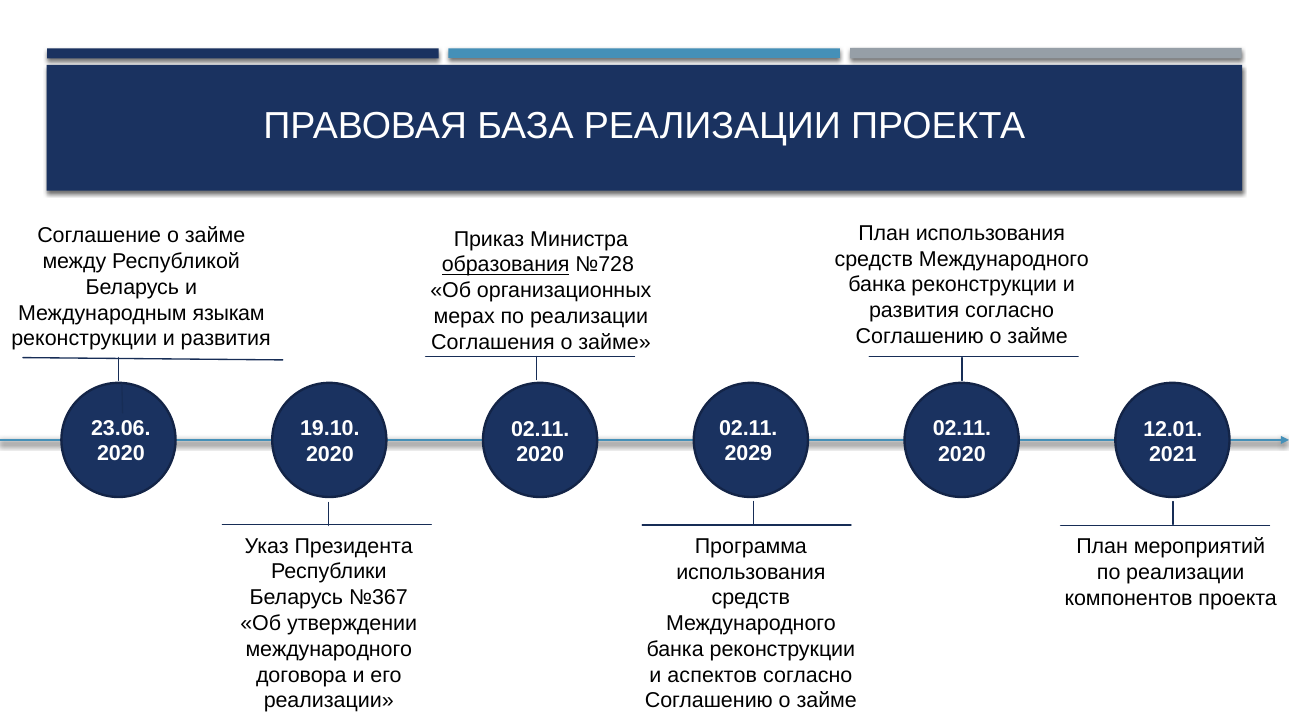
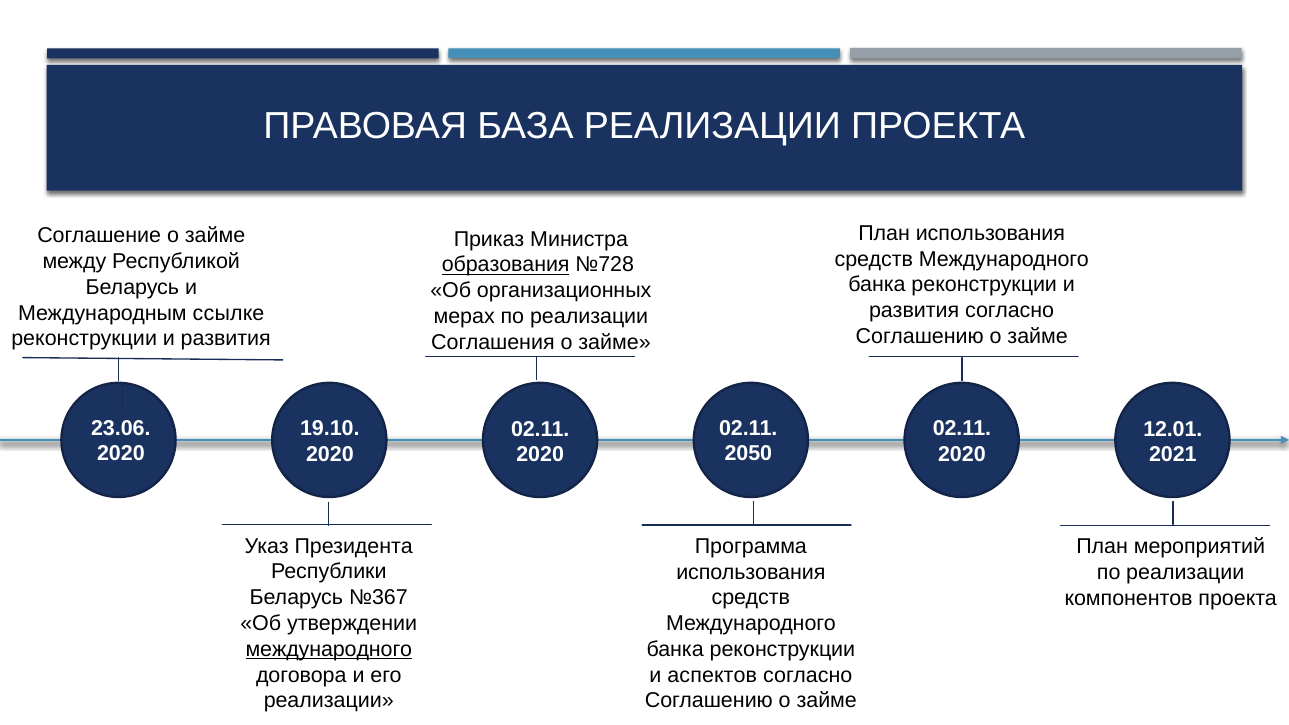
языкам: языкам -> ссылке (228, 313)
2029: 2029 -> 2050 (748, 454)
международного underline: none -> present (329, 649)
